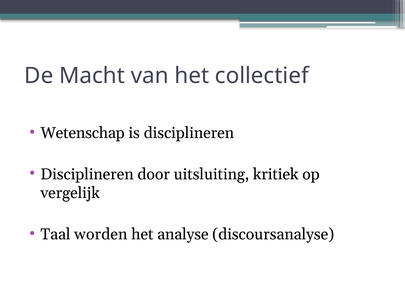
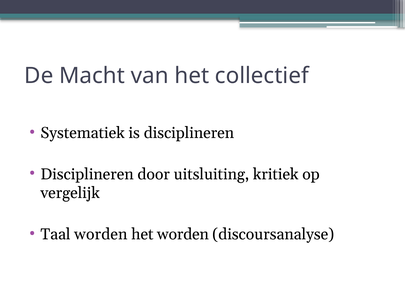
Wetenschap: Wetenschap -> Systematiek (83, 133)
het analyse: analyse -> worden (183, 234)
